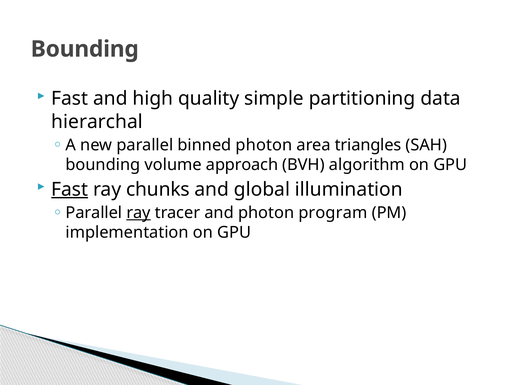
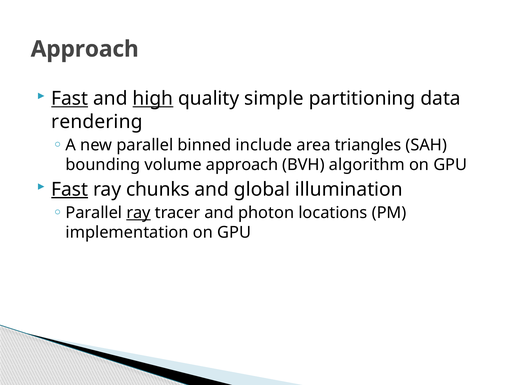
Bounding: Bounding -> Approach (85, 49)
Fast underline: none -> present (70, 99)
high underline: none -> present (153, 99)
hierarchal: hierarchal -> rendering (97, 122)
binned photon: photon -> include (264, 145)
program: program -> locations (333, 213)
